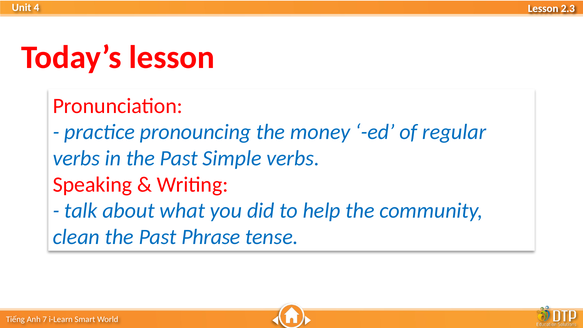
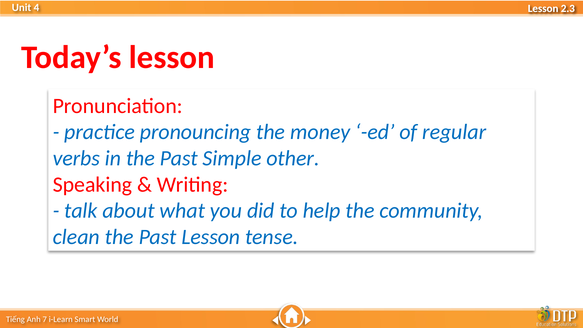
Simple verbs: verbs -> other (293, 158)
Past Phrase: Phrase -> Lesson (211, 237)
